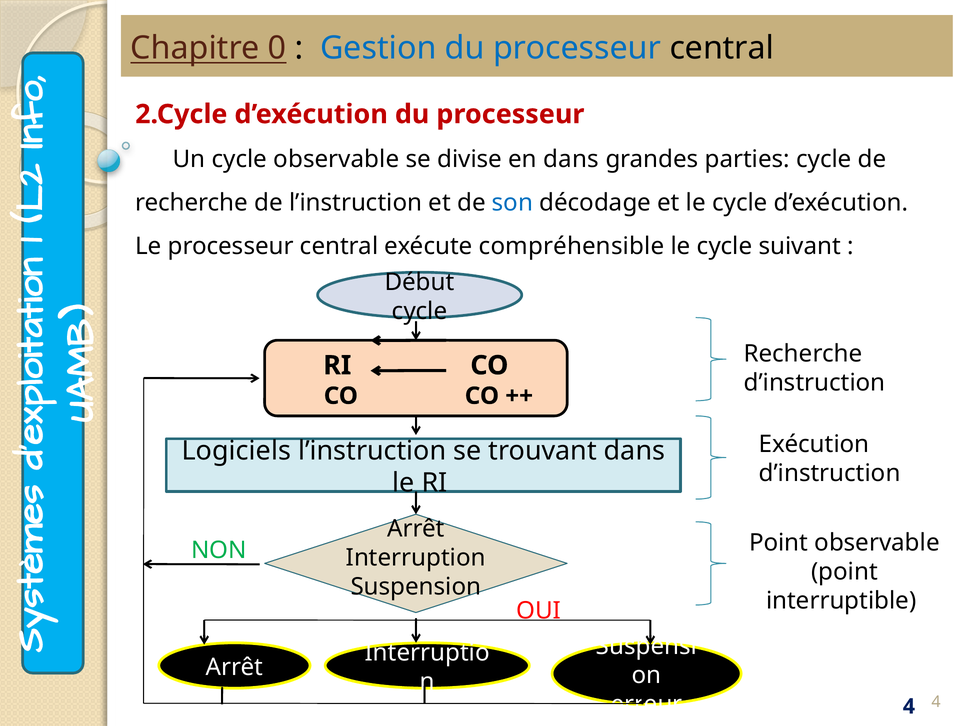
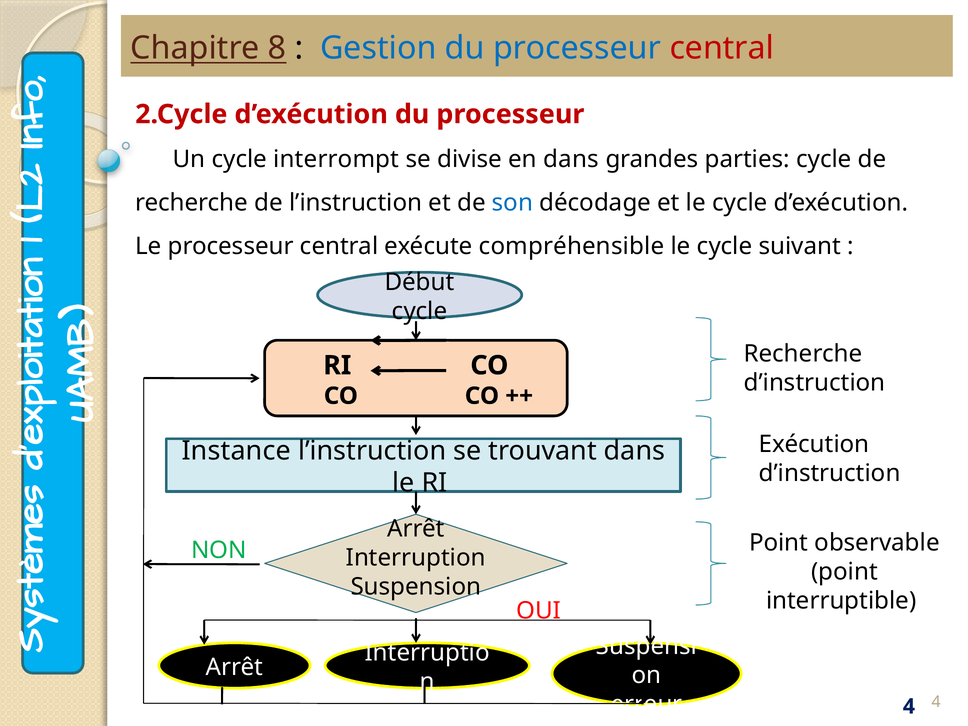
0: 0 -> 8 (277, 48)
central colour: black -> red (722, 48)
cycle observable: observable -> interrompt (336, 159)
Logiciels: Logiciels -> Instance (236, 451)
